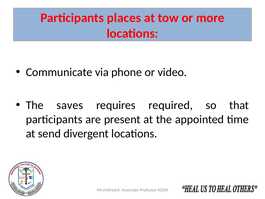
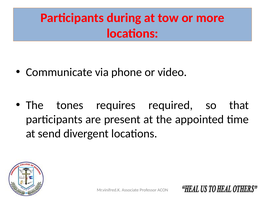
places: places -> during (124, 18)
saves: saves -> tones (70, 105)
